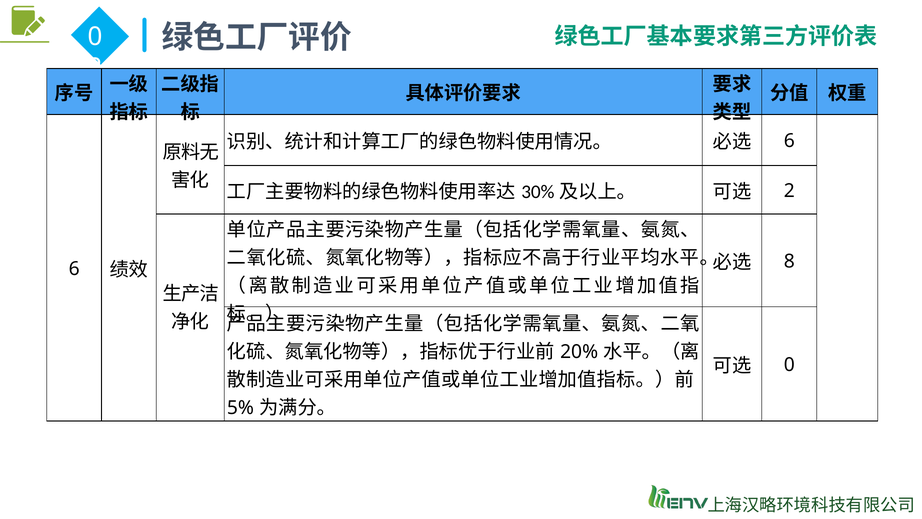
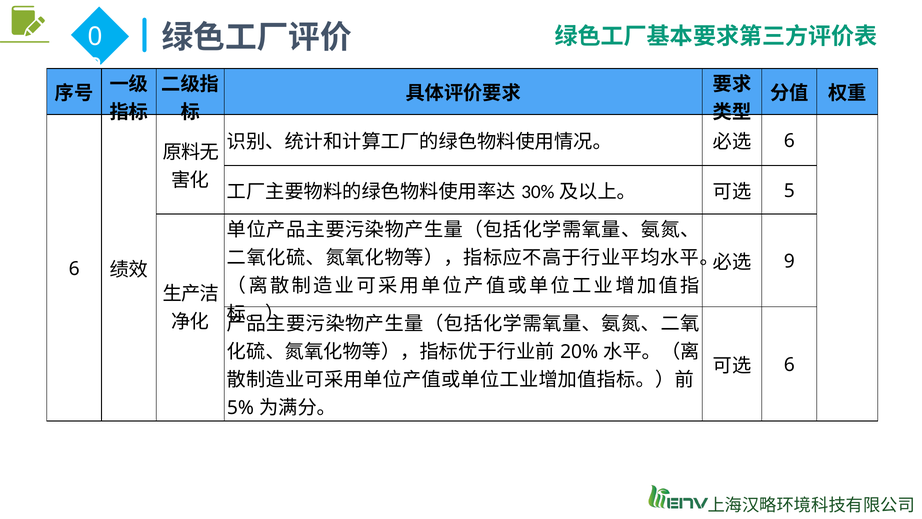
2: 2 -> 5 (789, 191)
8: 8 -> 9 (789, 261)
0: 0 -> 6 (789, 365)
